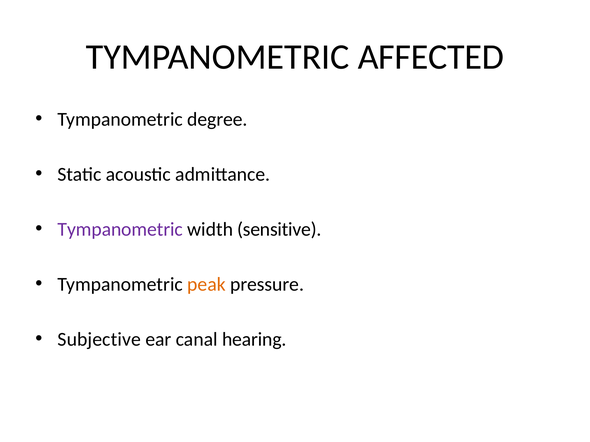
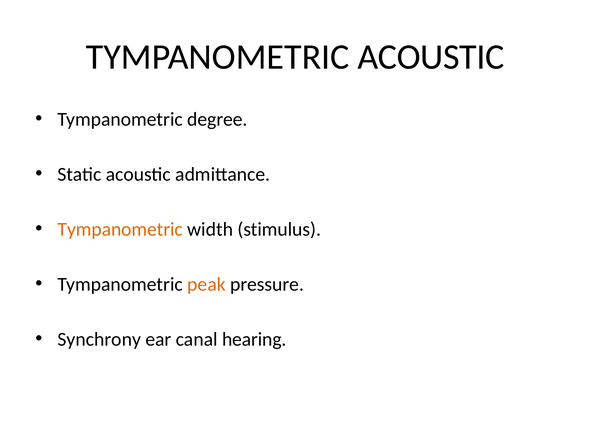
TYMPANOMETRIC AFFECTED: AFFECTED -> ACOUSTIC (431, 57)
Tympanometric colour: purple -> orange (120, 229)
sensitive: sensitive -> stimulus (279, 229)
Subjective: Subjective -> Synchrony (99, 340)
